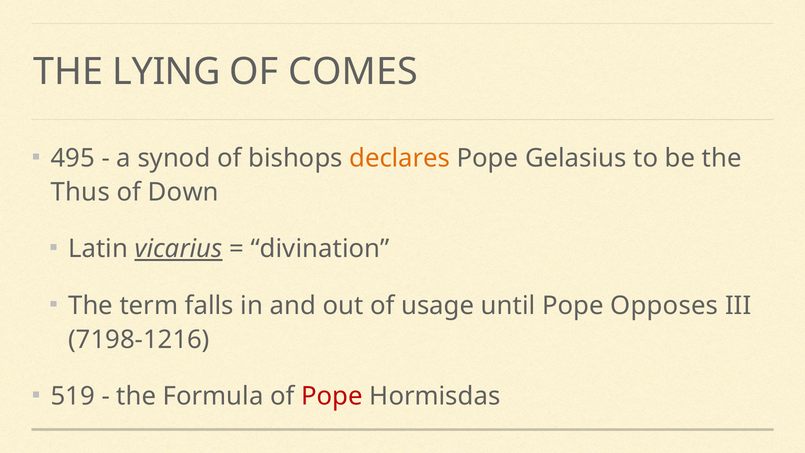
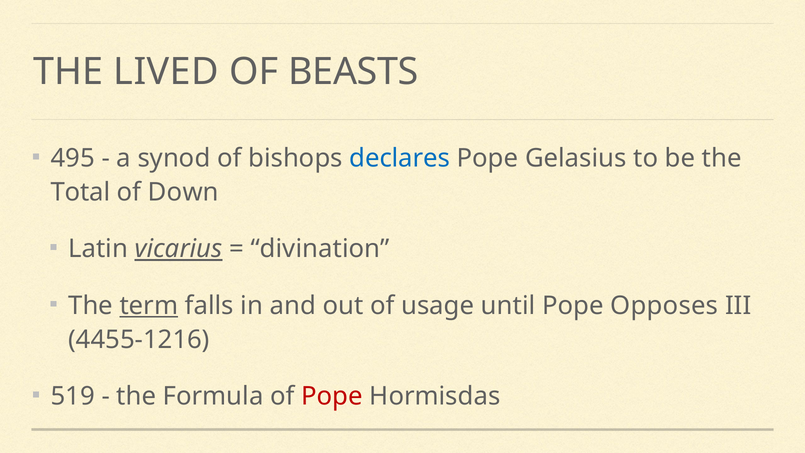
LYING: LYING -> LIVED (166, 72)
COMES: COMES -> BEASTS (353, 72)
declares colour: orange -> blue (400, 158)
Thus: Thus -> Total (80, 192)
term underline: none -> present (149, 305)
7198-1216: 7198-1216 -> 4455-1216 (139, 339)
